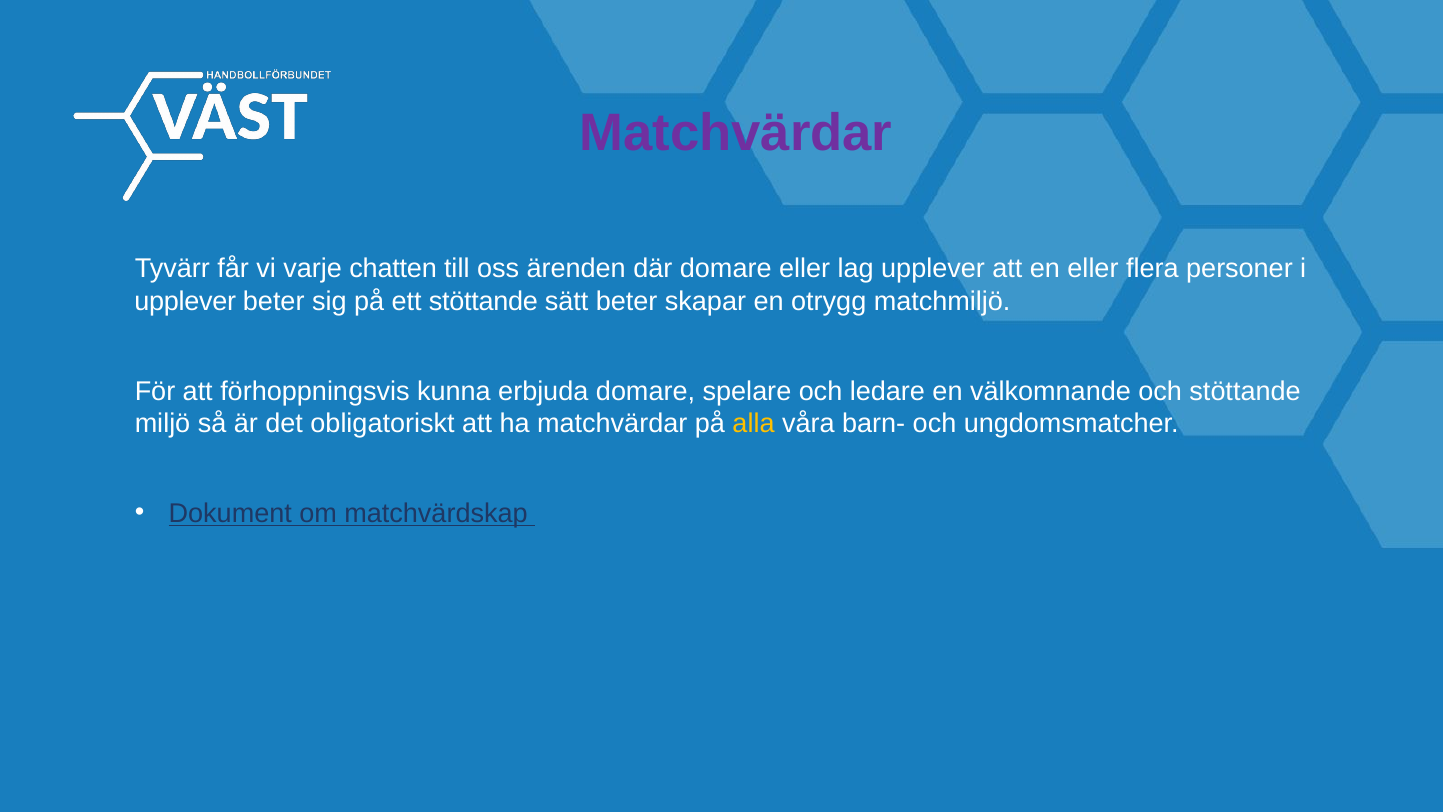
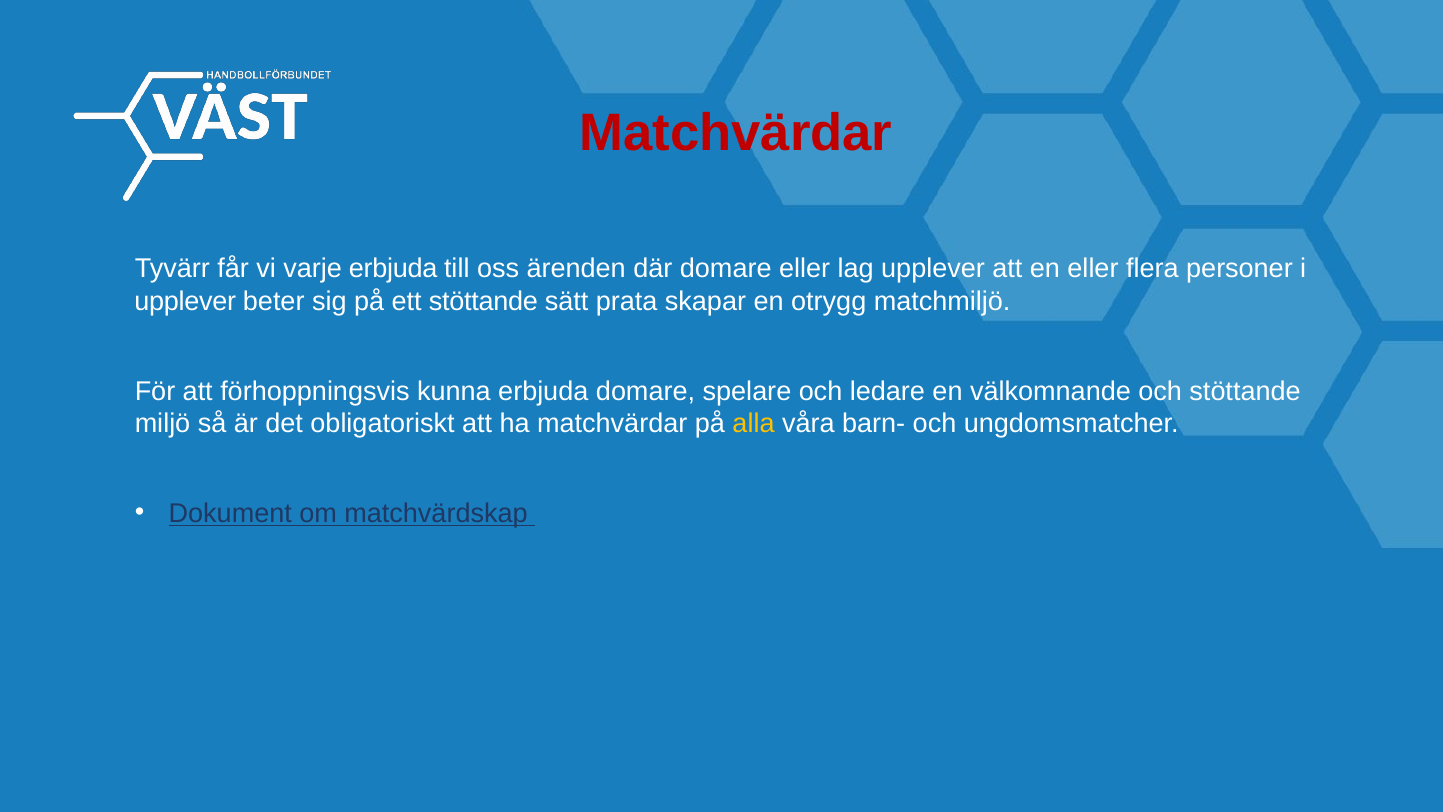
Matchvärdar colour: purple -> red (736, 133)
varje chatten: chatten -> erbjuda (393, 269)
sätt beter: beter -> prata (627, 301)
